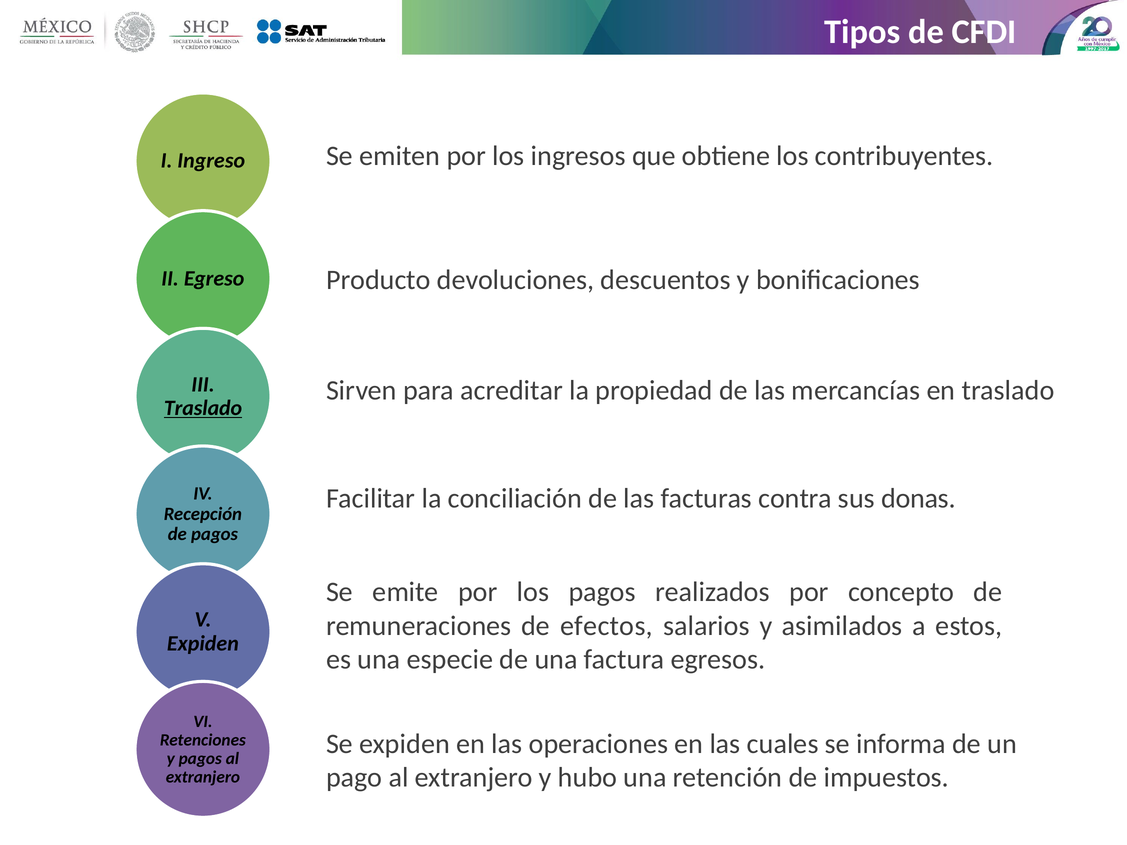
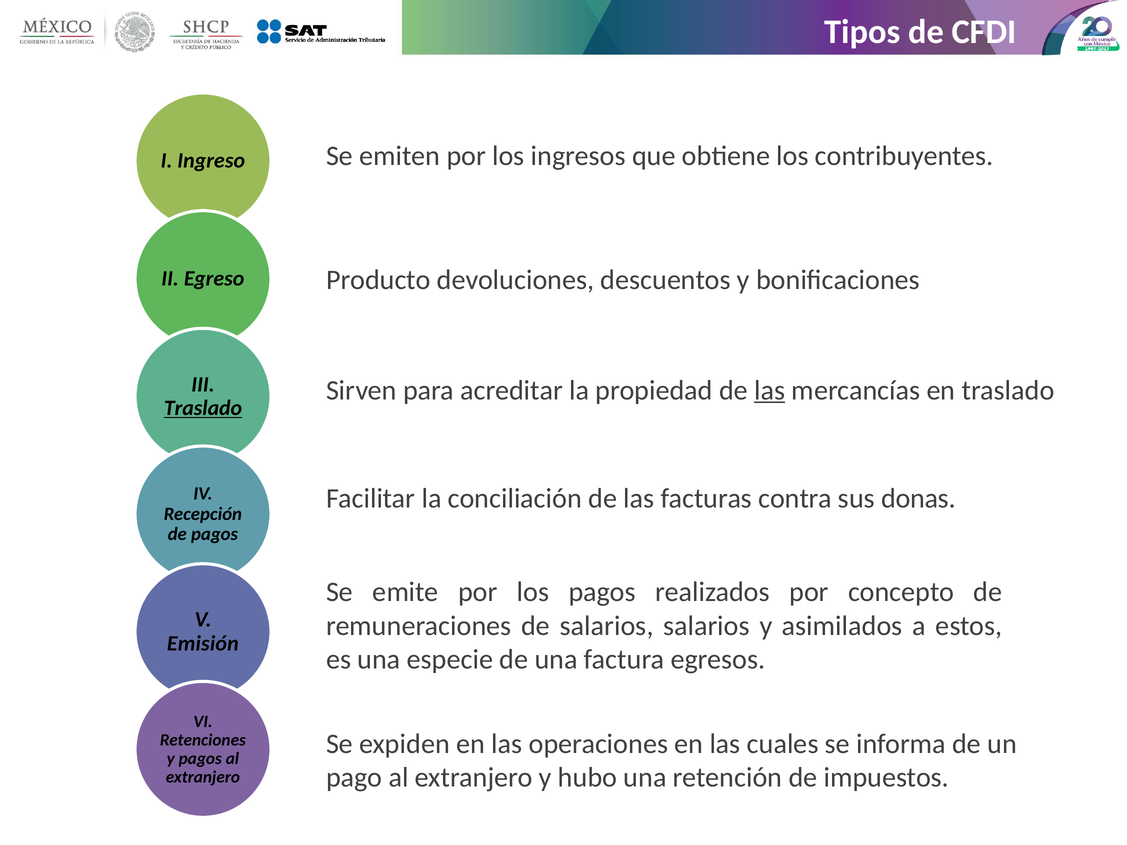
las underline: none -> present (770, 390)
de efectos: efectos -> salarios (607, 626)
Expiden: Expiden -> Emisión (203, 644)
